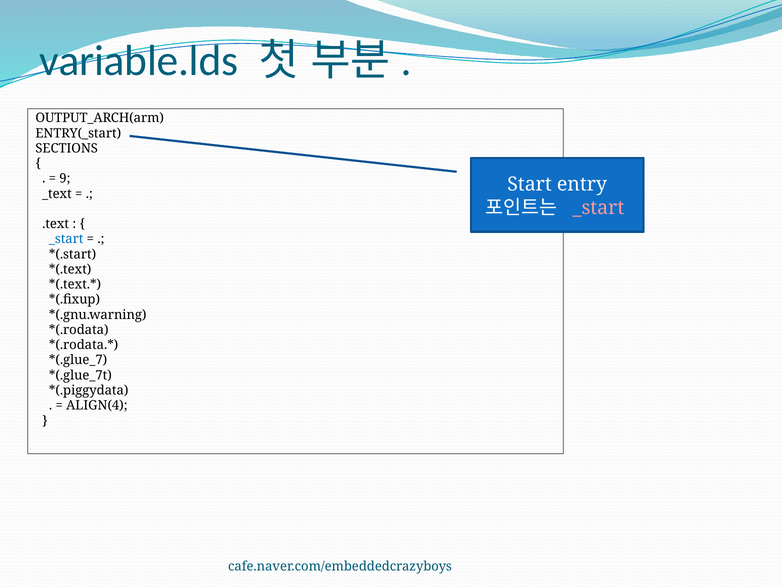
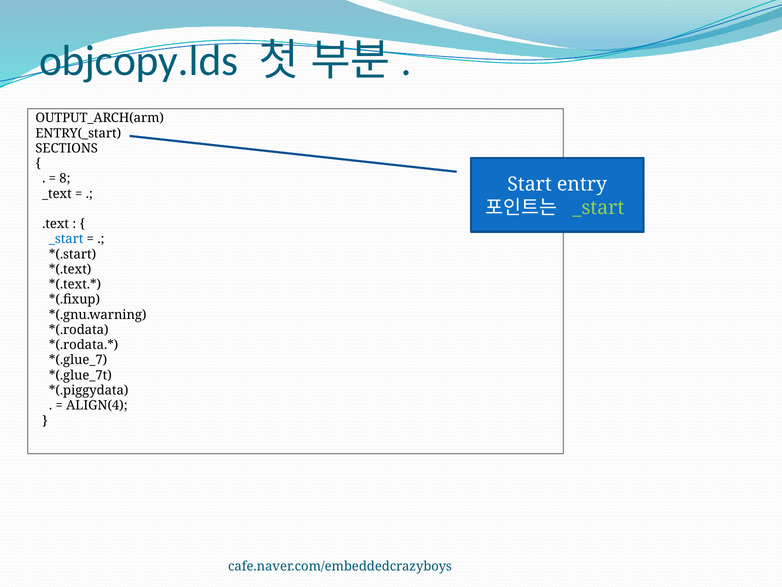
variable.lds: variable.lds -> objcopy.lds (139, 61)
9: 9 -> 8 (65, 178)
_start colour: pink -> light green (598, 208)
